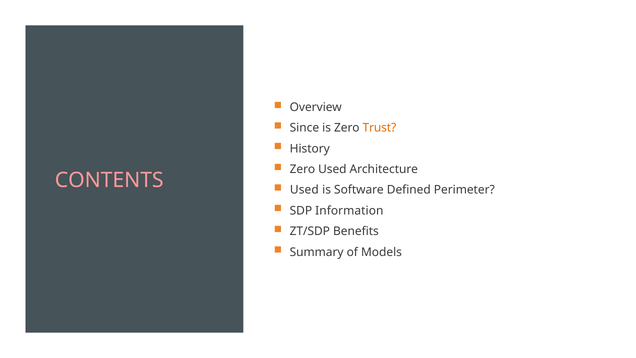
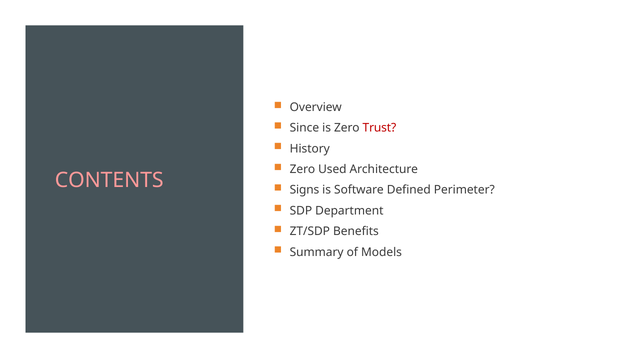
Trust colour: orange -> red (379, 128)
Used: Used -> Signs (304, 190)
Information: Information -> Department (349, 211)
